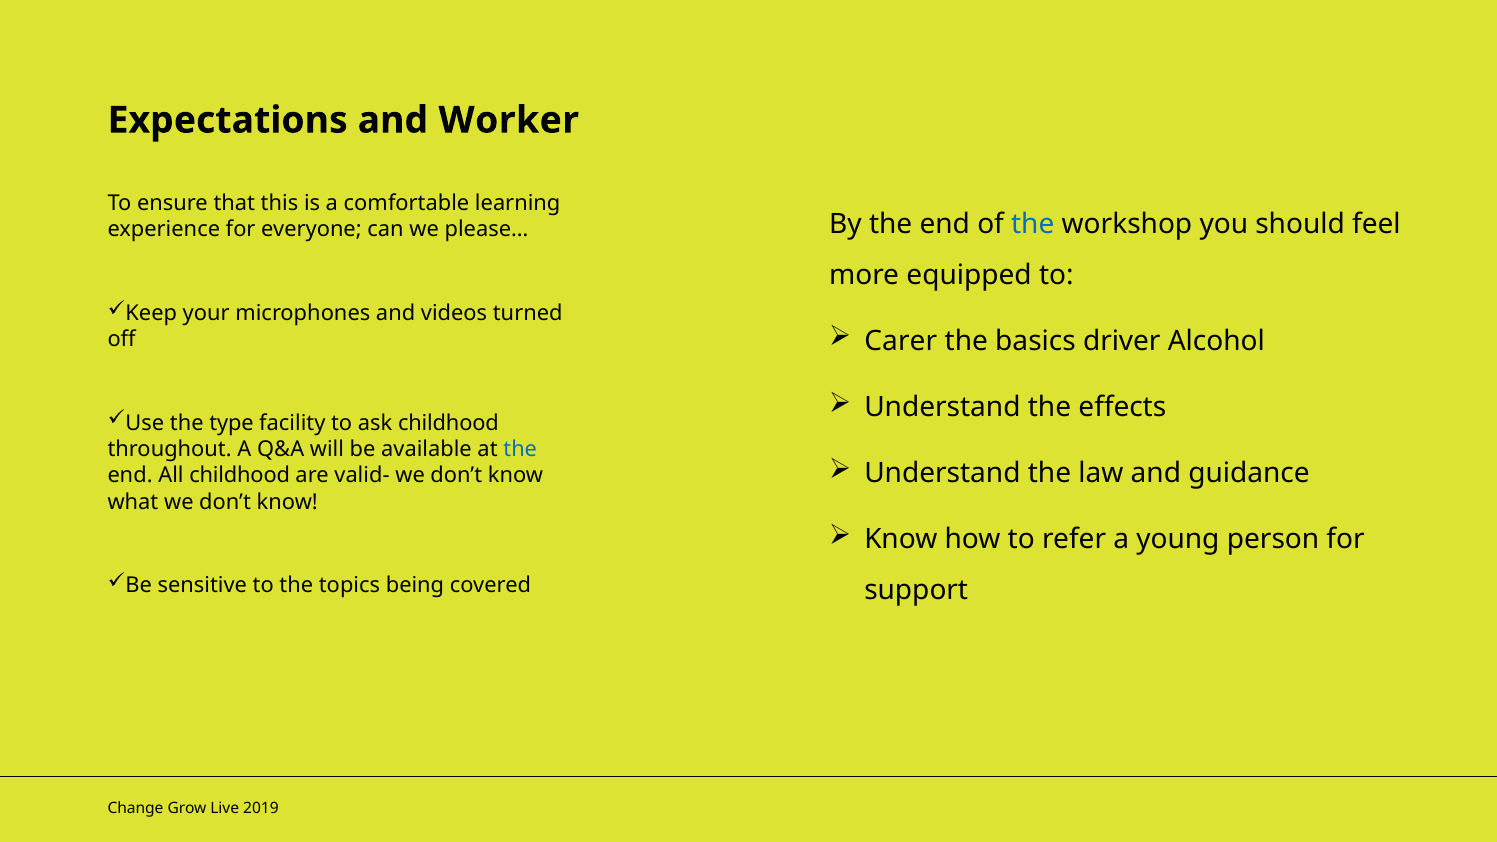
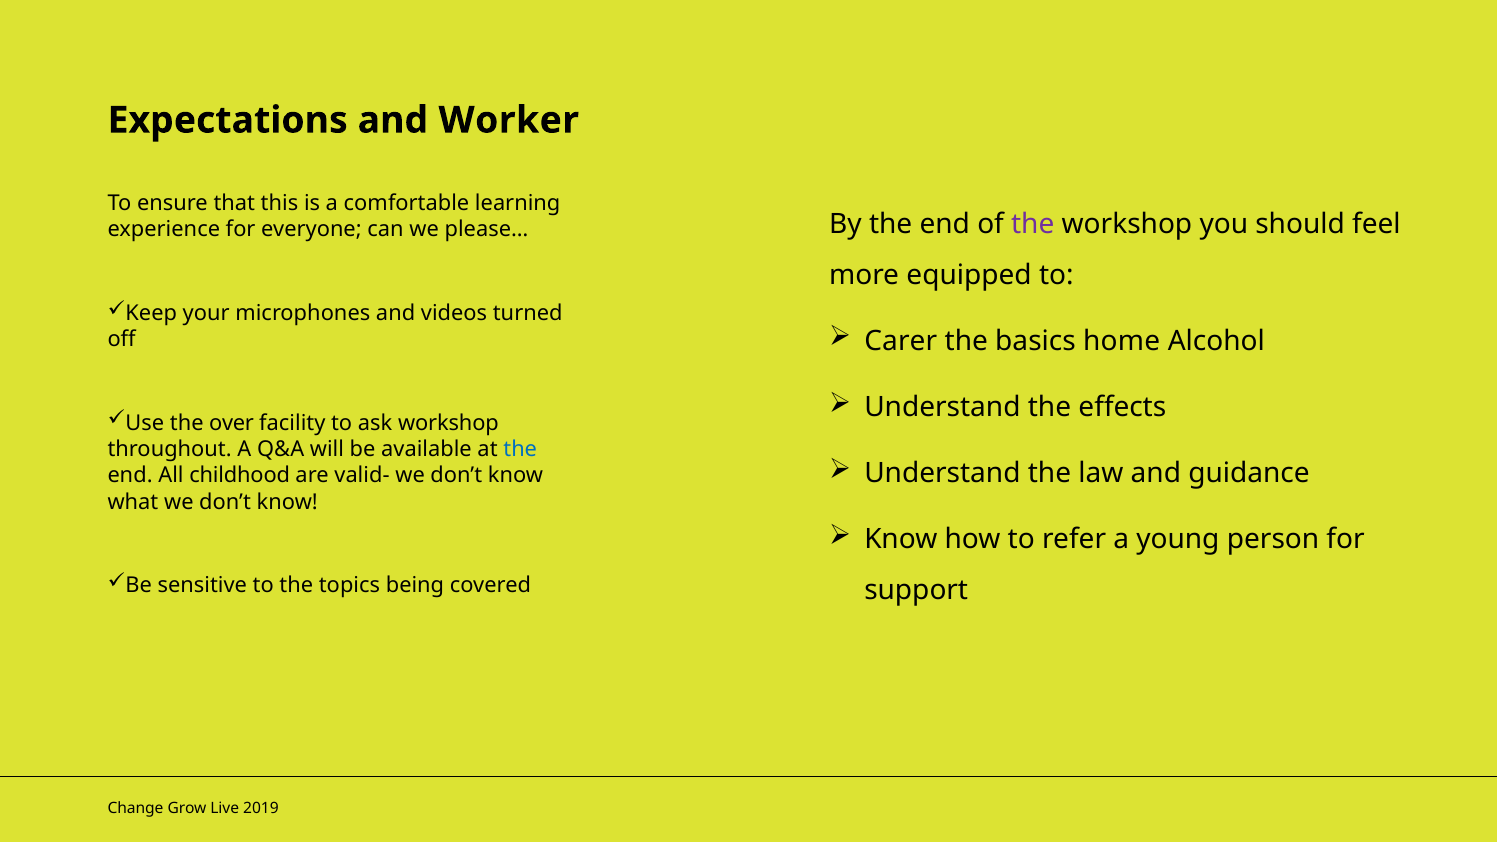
the colour: blue -> purple (1033, 225)
driver: driver -> home (1122, 341)
type: type -> over (232, 423)
ask childhood: childhood -> workshop (448, 423)
